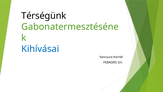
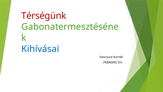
Térségünk colour: black -> red (44, 16)
